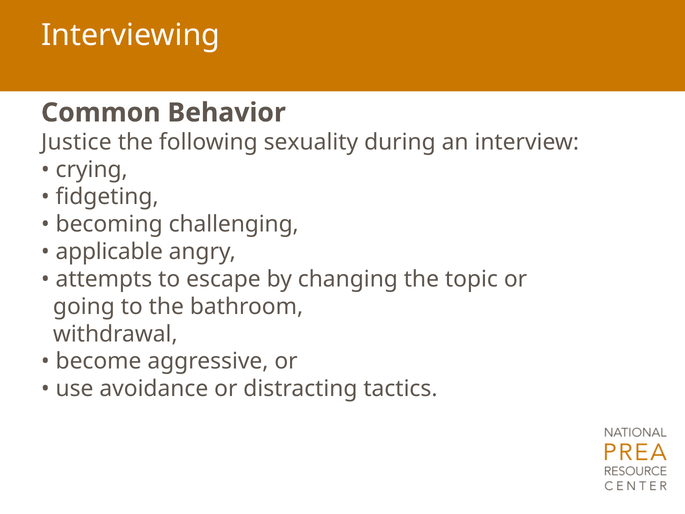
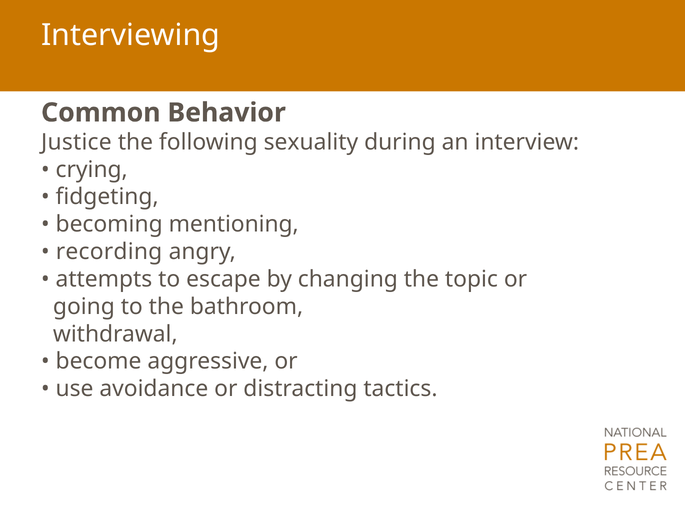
challenging: challenging -> mentioning (234, 224)
applicable: applicable -> recording (109, 252)
